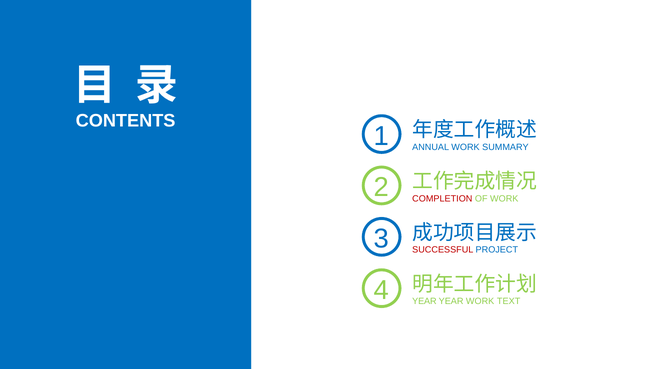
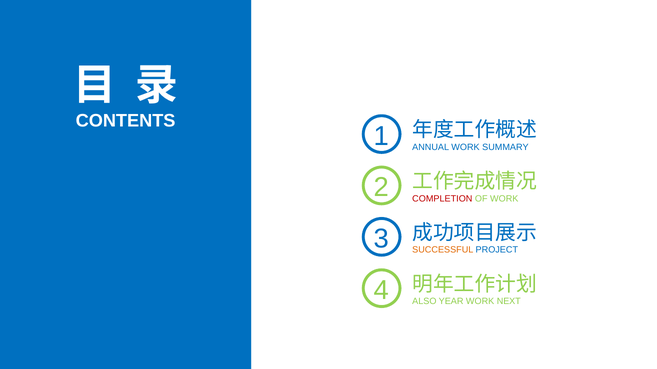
SUCCESSFUL colour: red -> orange (443, 250)
YEAR: YEAR -> ALSO (424, 302)
TEXT: TEXT -> NEXT (509, 302)
